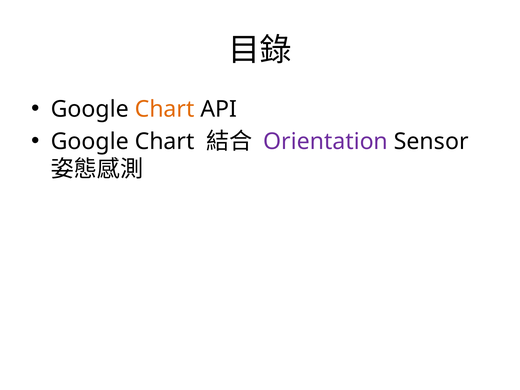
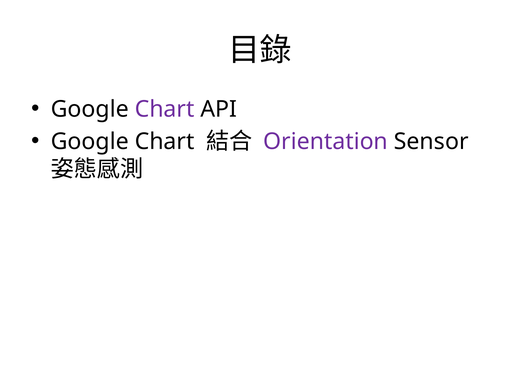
Chart colour: orange -> purple (165, 109)
